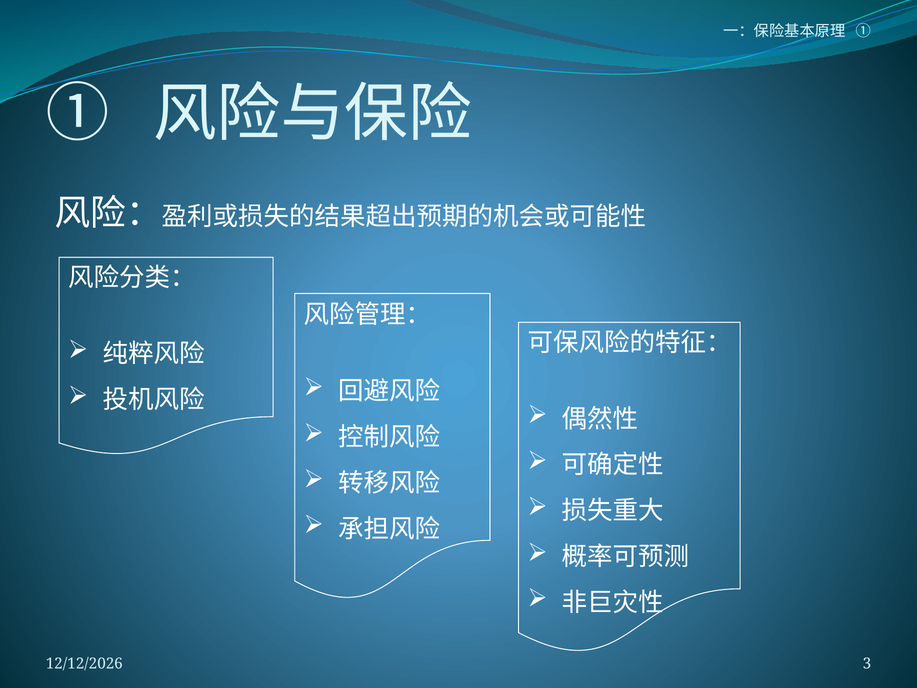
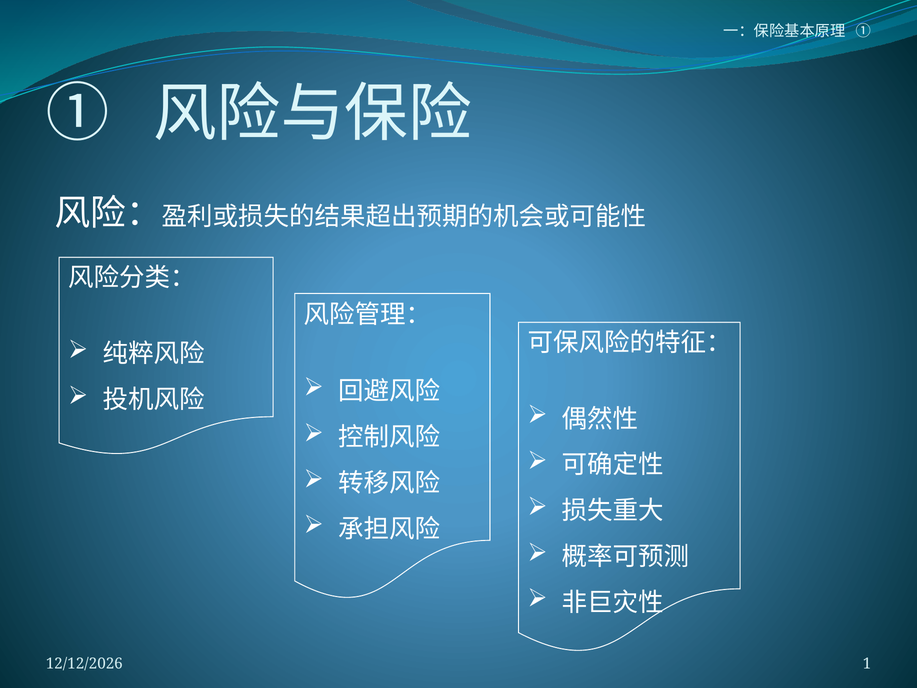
3: 3 -> 1 (867, 663)
